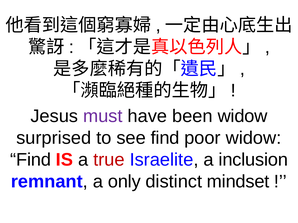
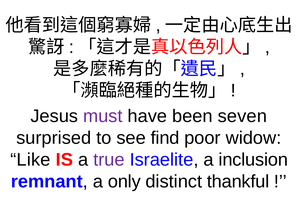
been widow: widow -> seven (242, 116)
Find: Find -> Like (30, 160)
true colour: red -> purple (109, 160)
mindset: mindset -> thankful (238, 182)
